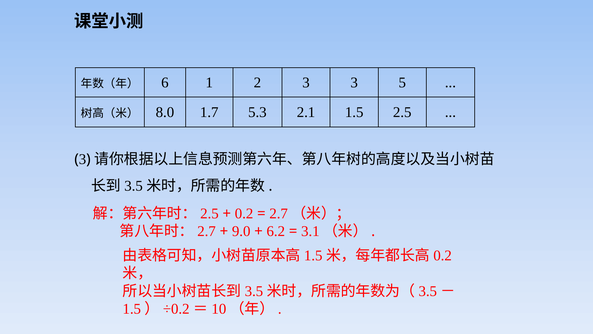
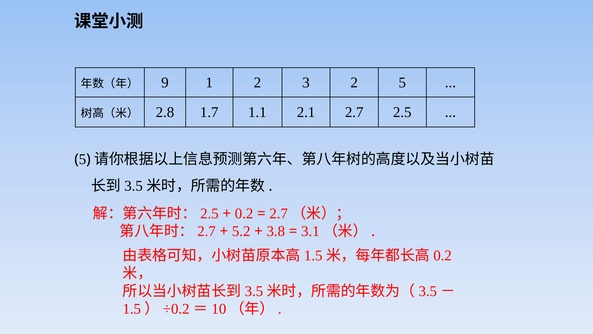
6: 6 -> 9 (165, 82)
3 3: 3 -> 2 (354, 82)
8.0: 8.0 -> 2.8 (165, 112)
5.3: 5.3 -> 1.1 (257, 112)
1.5: 1.5 -> 2.7 (354, 112)
3: 3 -> 5 (83, 159)
9.0: 9.0 -> 5.2 (241, 231)
6.2: 6.2 -> 3.8 (276, 231)
